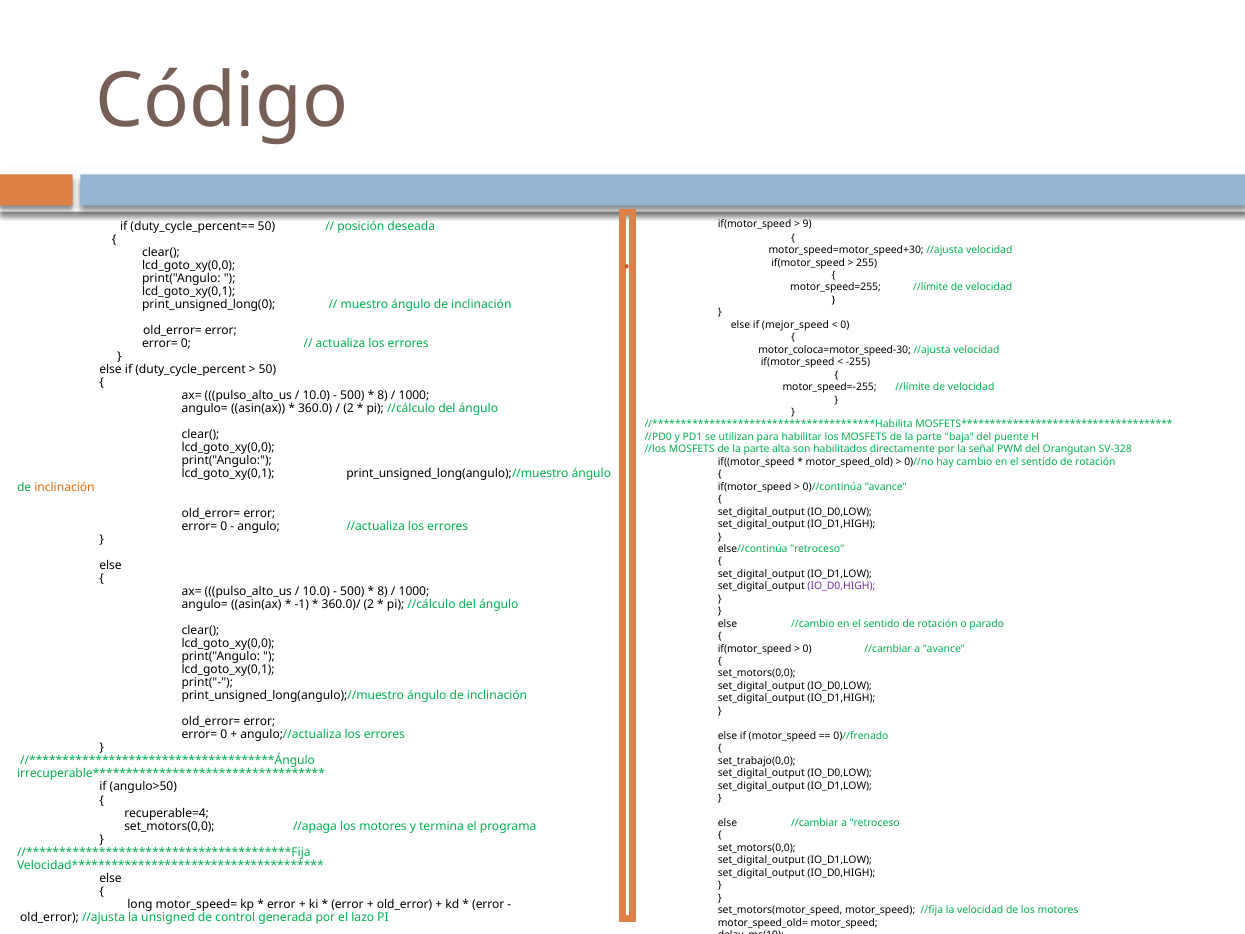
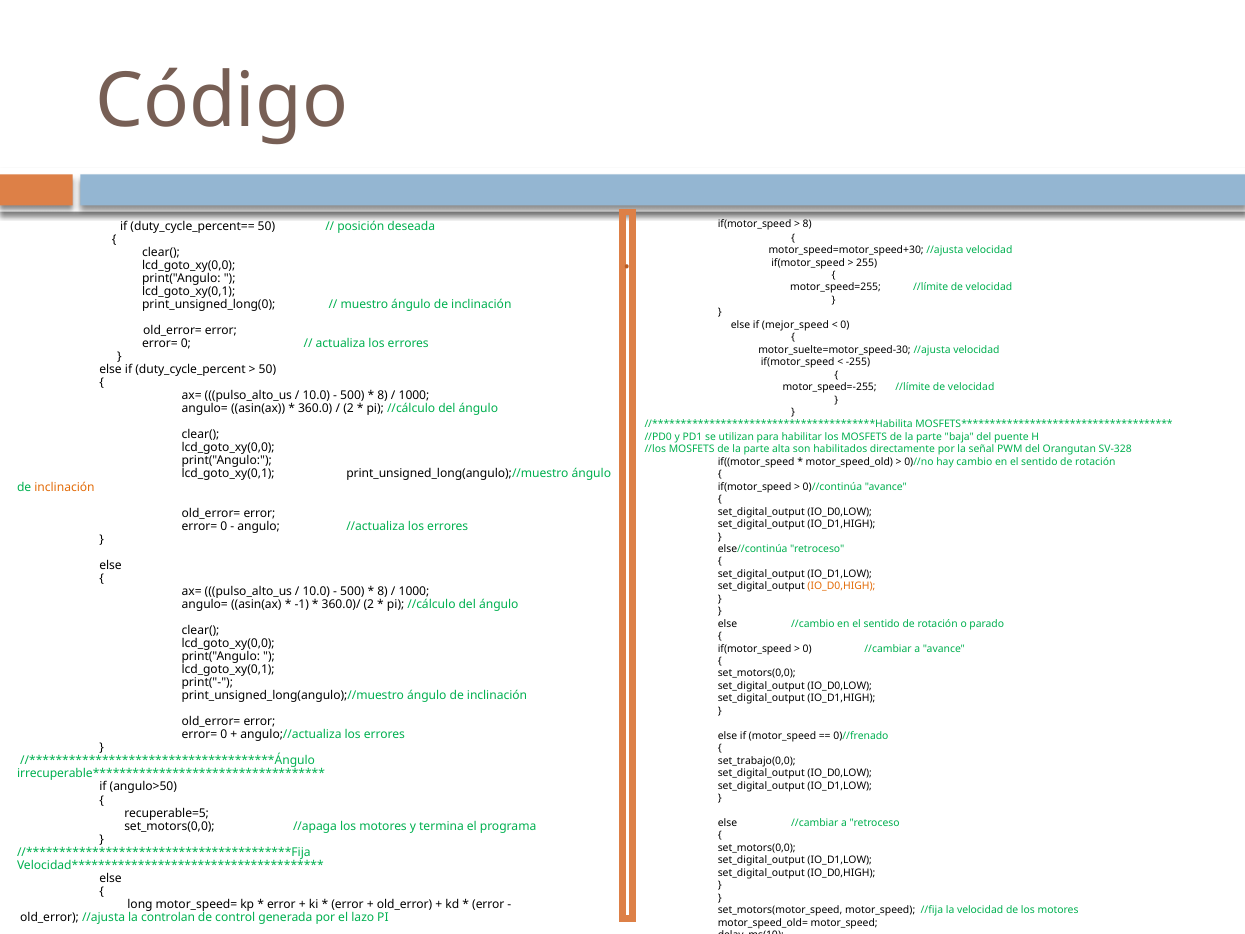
9: 9 -> 8 (807, 224)
motor_coloca=motor_speed-30: motor_coloca=motor_speed-30 -> motor_suelte=motor_speed-30 (835, 350)
IO_D0,HIGH colour: purple -> orange (841, 586)
recuperable=4: recuperable=4 -> recuperable=5 (167, 813)
unsigned: unsigned -> controlan (168, 917)
